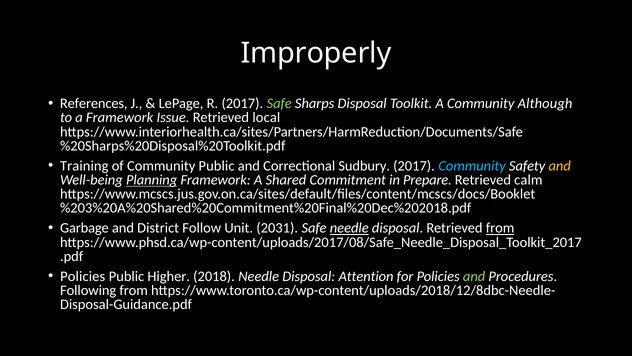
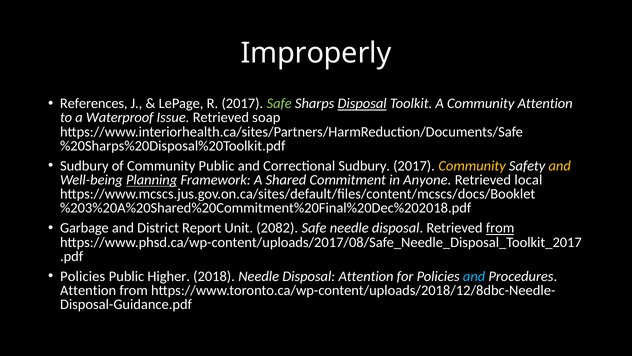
Disposal underline: none -> present (362, 103)
Community Although: Although -> Attention (545, 103)
a Framework: Framework -> Waterproof (120, 118)
local: local -> soap (266, 118)
Training: Training -> Sudbury (84, 166)
Community colour: light blue -> yellow (472, 166)
Prepare: Prepare -> Anyone (427, 180)
calm: calm -> local (528, 180)
Follow: Follow -> Report (202, 228)
2031: 2031 -> 2082 (277, 228)
needle underline: present -> none (349, 228)
and colour: light green -> light blue (474, 276)
Following: Following -> Attention (88, 290)
